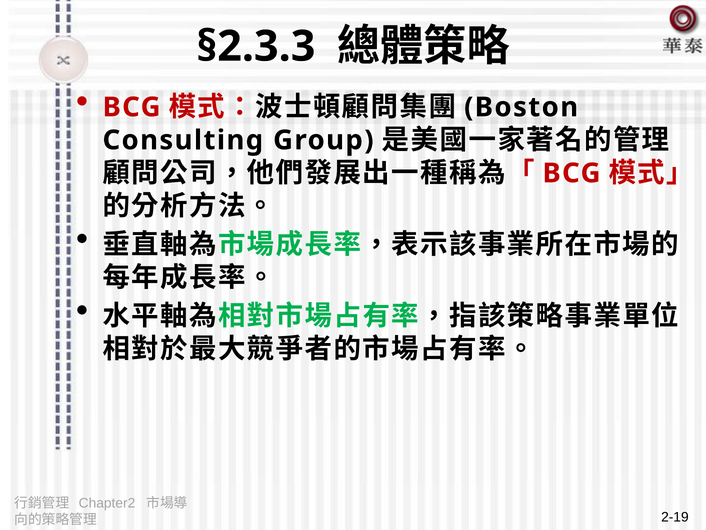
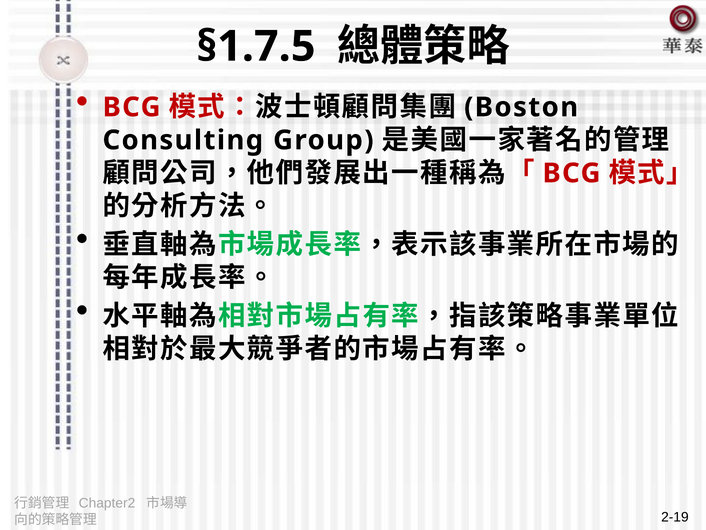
§2.3.3: §2.3.3 -> §1.7.5 (256, 46)
